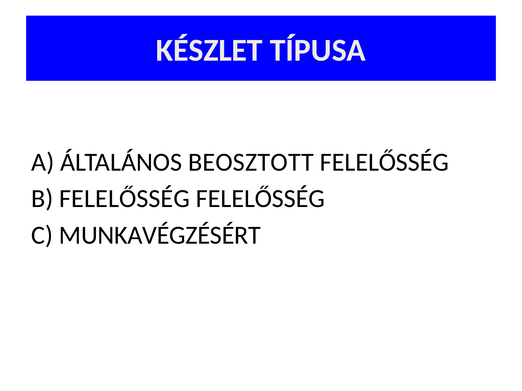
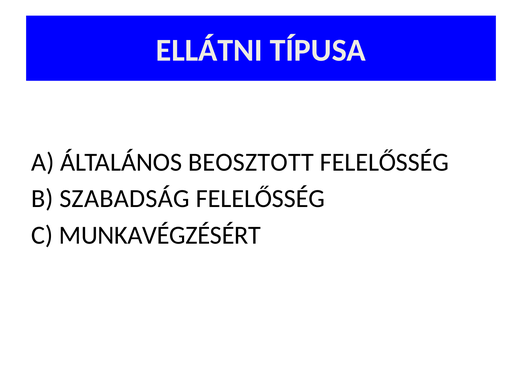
KÉSZLET: KÉSZLET -> ELLÁTNI (209, 51)
B FELELŐSSÉG: FELELŐSSÉG -> SZABADSÁG (124, 199)
